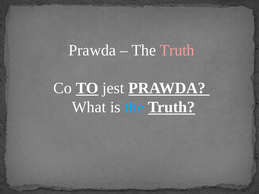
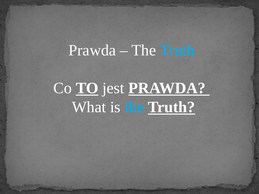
Truth colour: pink -> light blue (177, 50)
